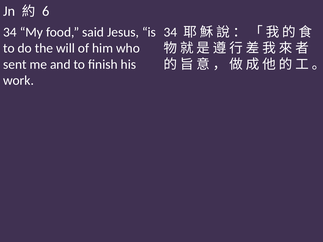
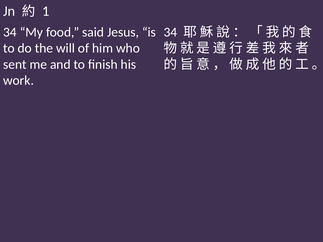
6: 6 -> 1 (46, 11)
